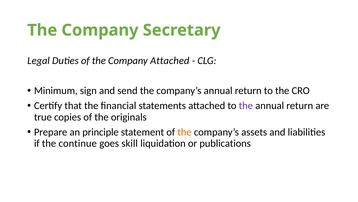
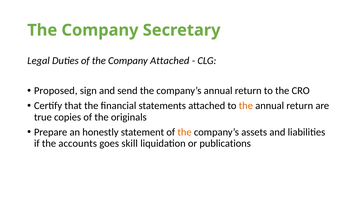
Minimum: Minimum -> Proposed (56, 90)
the colour: purple -> orange (246, 105)
principle: principle -> honestly (100, 132)
continue: continue -> accounts (78, 143)
